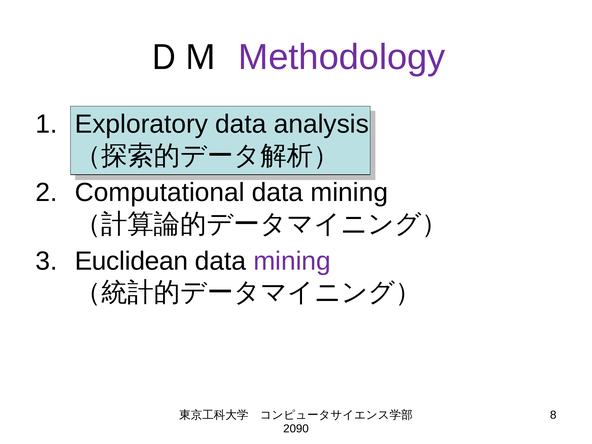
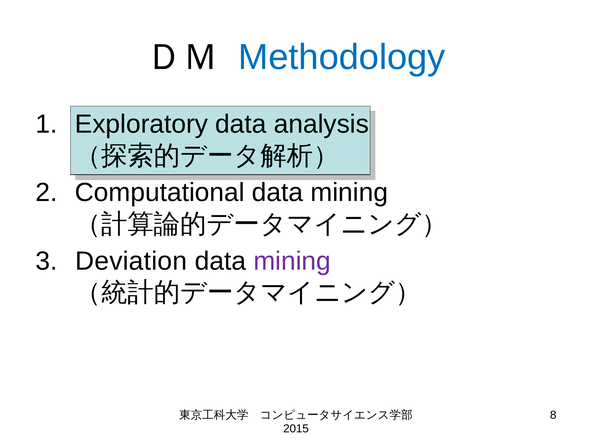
Methodology colour: purple -> blue (342, 57)
Euclidean: Euclidean -> Deviation (131, 261)
2090: 2090 -> 2015 (296, 429)
